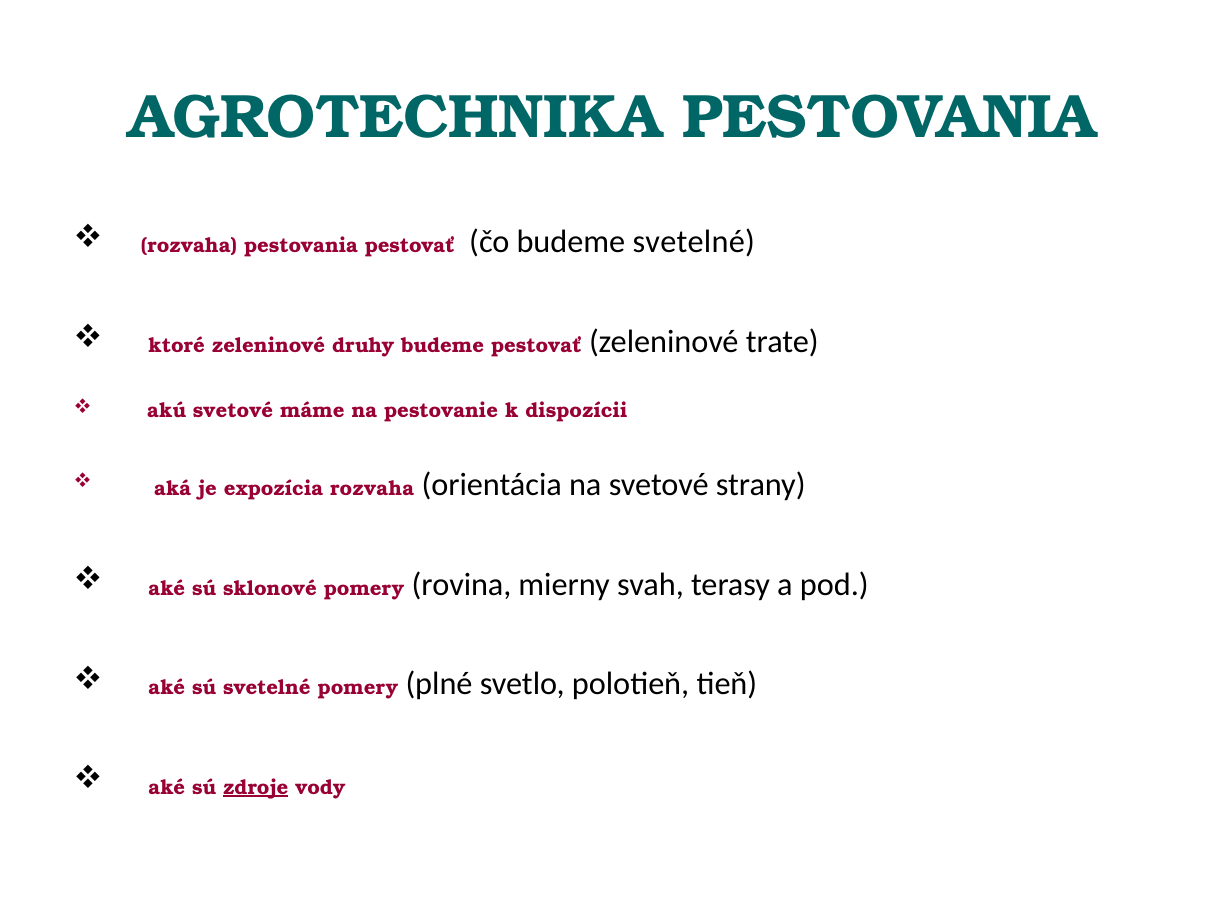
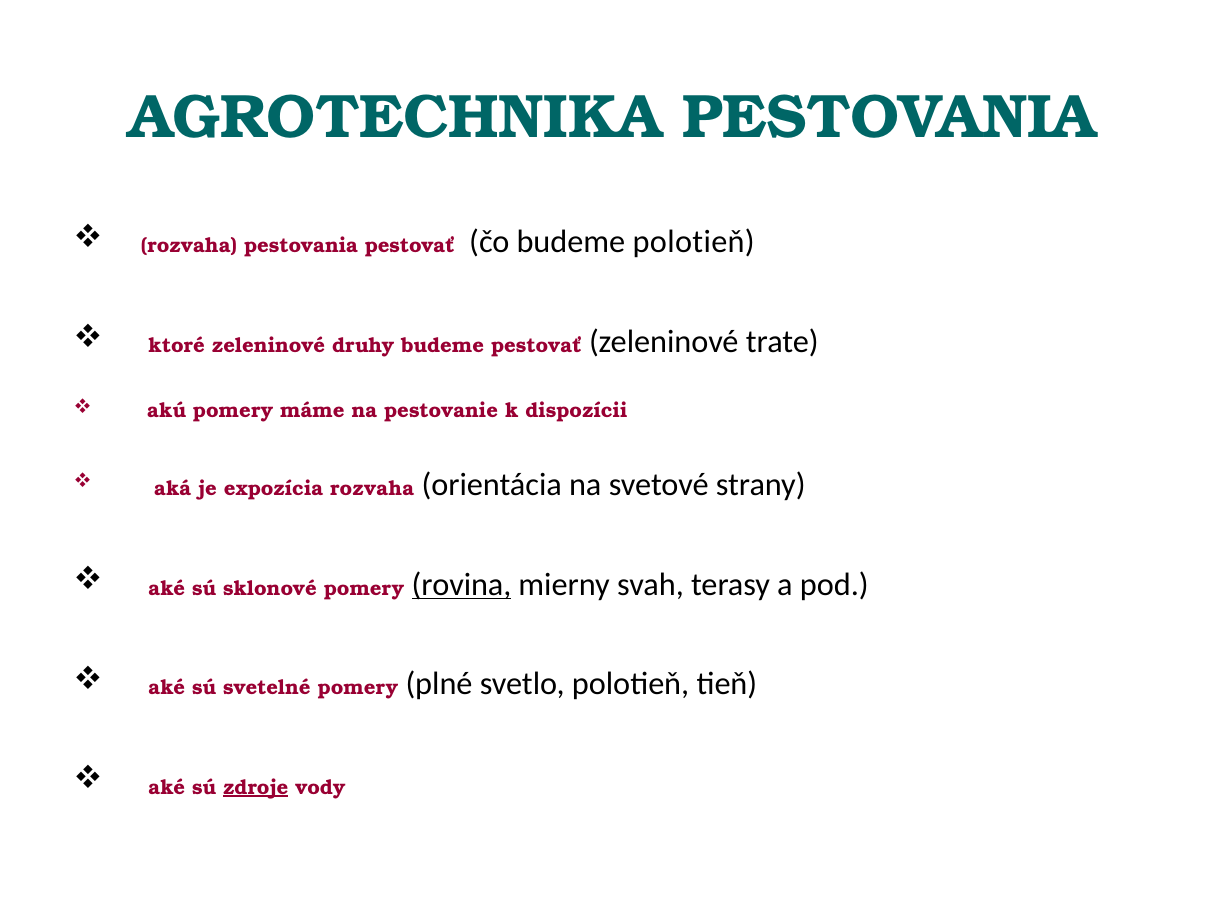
budeme svetelné: svetelné -> polotieň (694, 242)
akú svetové: svetové -> pomery (233, 410)
rovina underline: none -> present (462, 584)
